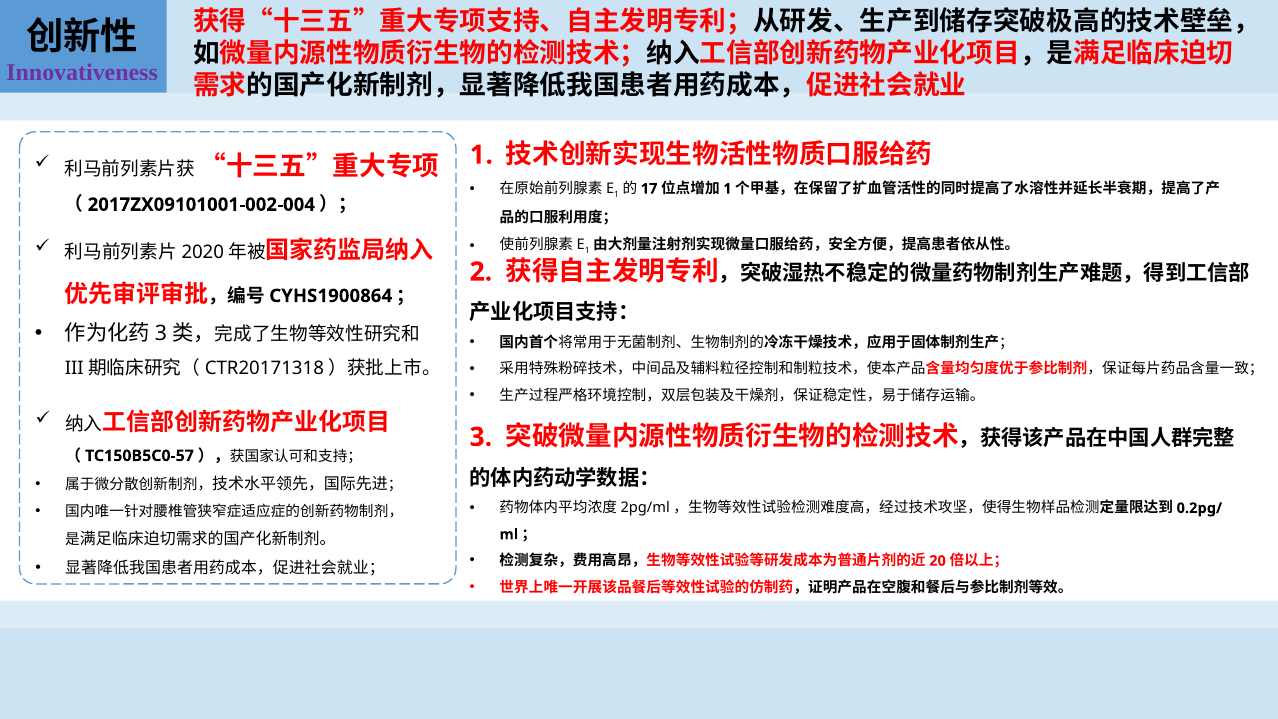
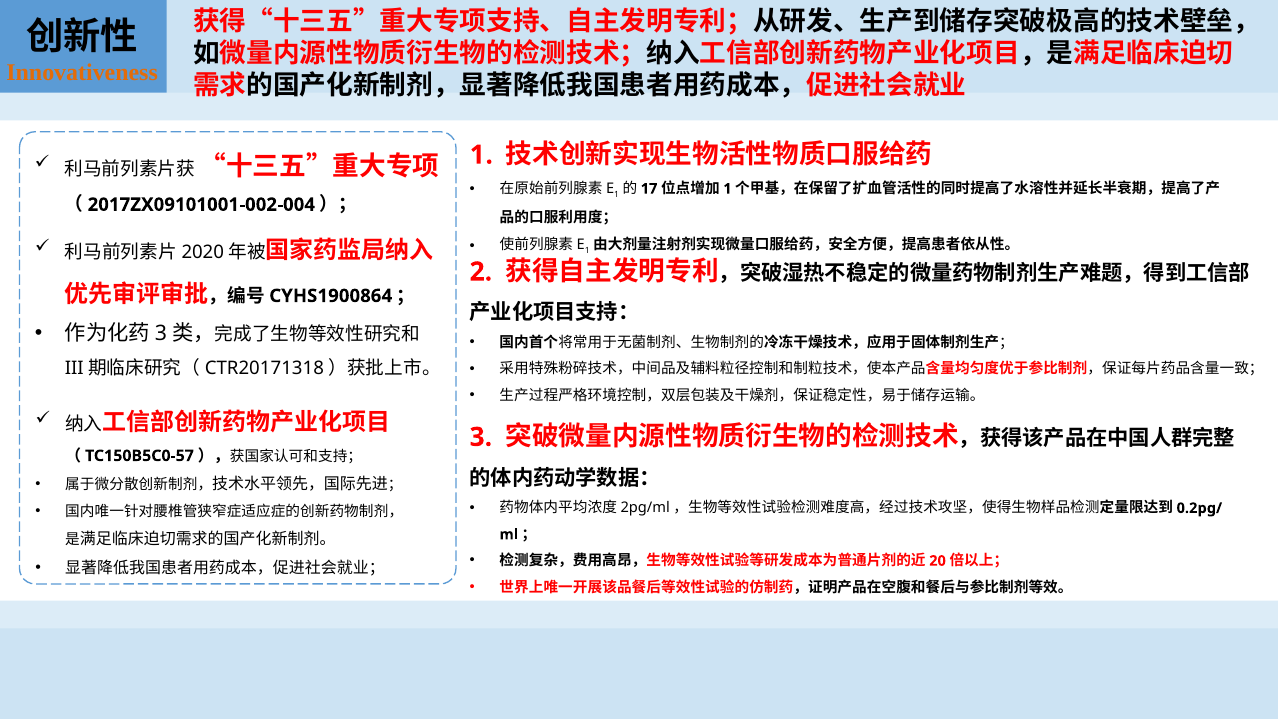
Innovativeness colour: purple -> orange (82, 73)
